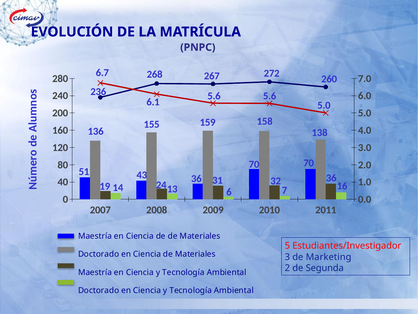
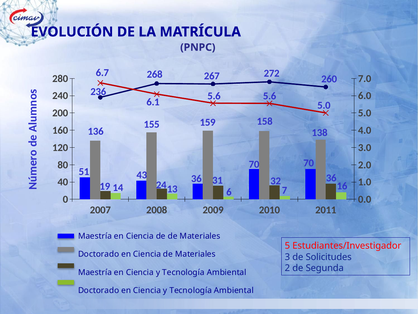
Marketing: Marketing -> Solicitudes (329, 257)
